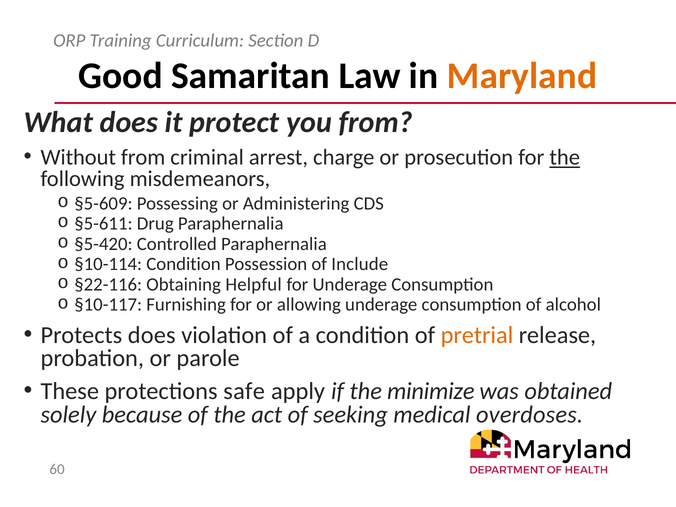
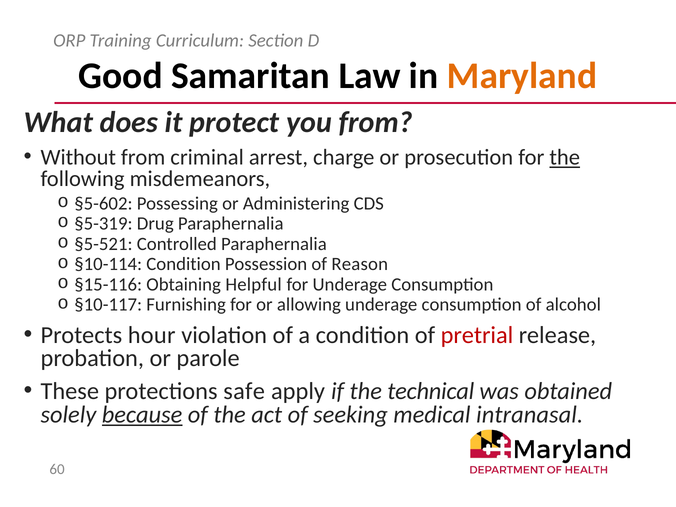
§5-609: §5-609 -> §5-602 (103, 204)
§5-611: §5-611 -> §5-319 (103, 224)
§5-420: §5-420 -> §5-521 (103, 244)
Include: Include -> Reason (360, 264)
§22-116: §22-116 -> §15-116 (108, 284)
Protects does: does -> hour (152, 335)
pretrial colour: orange -> red (477, 335)
minimize: minimize -> technical (431, 391)
because underline: none -> present (142, 415)
overdoses: overdoses -> intranasal (530, 415)
